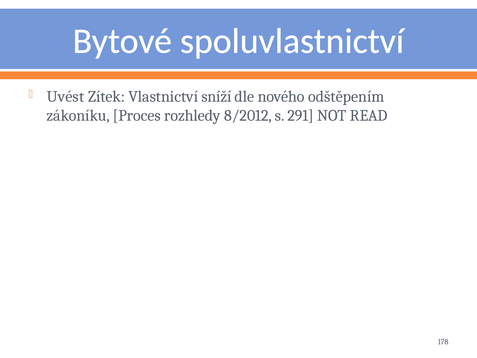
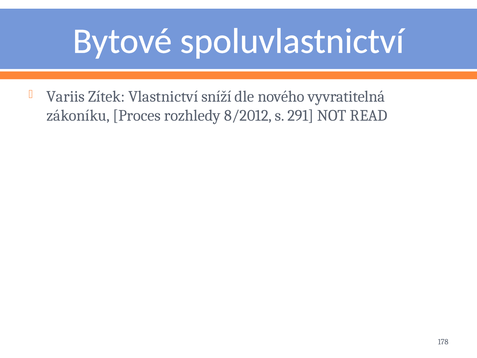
Uvést: Uvést -> Variis (66, 97)
odštěpením: odštěpením -> vyvratitelná (346, 97)
